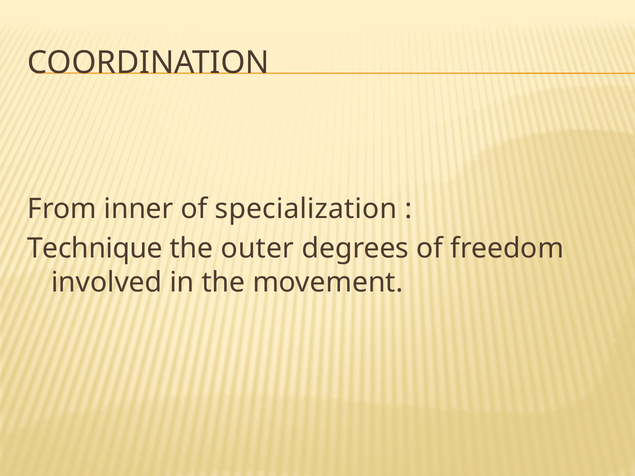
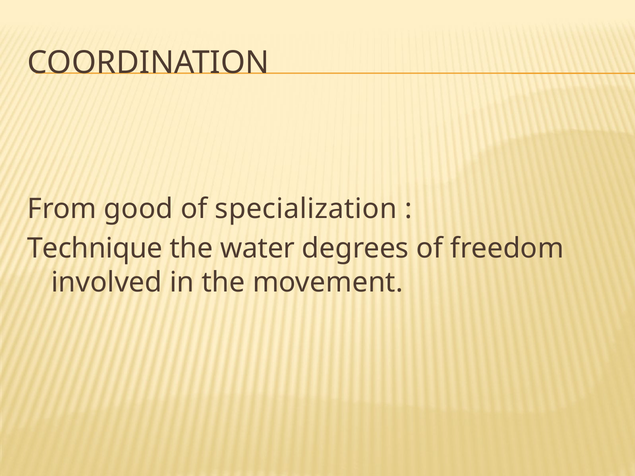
inner: inner -> good (139, 209)
outer: outer -> water (258, 249)
